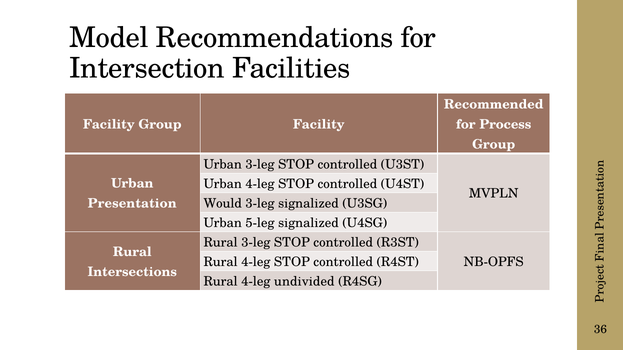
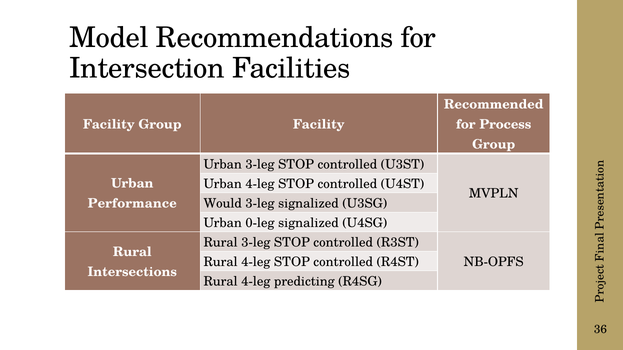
Presentation: Presentation -> Performance (132, 204)
5-leg: 5-leg -> 0-leg (260, 223)
undivided: undivided -> predicting (304, 282)
